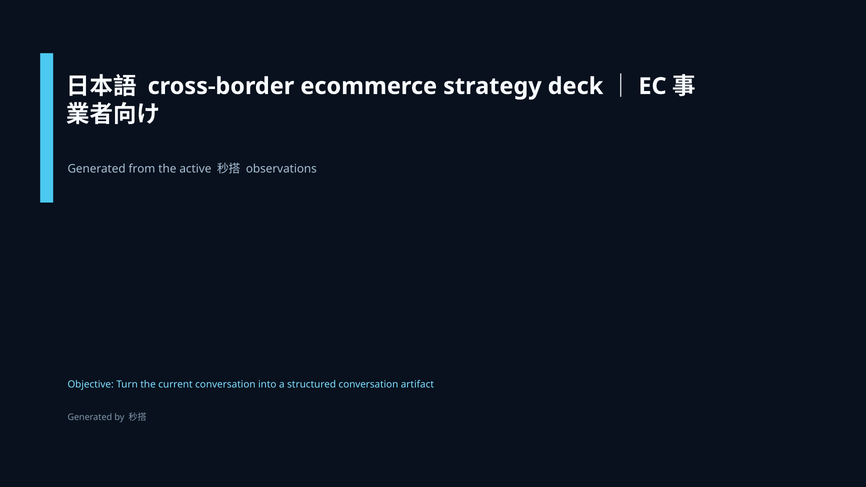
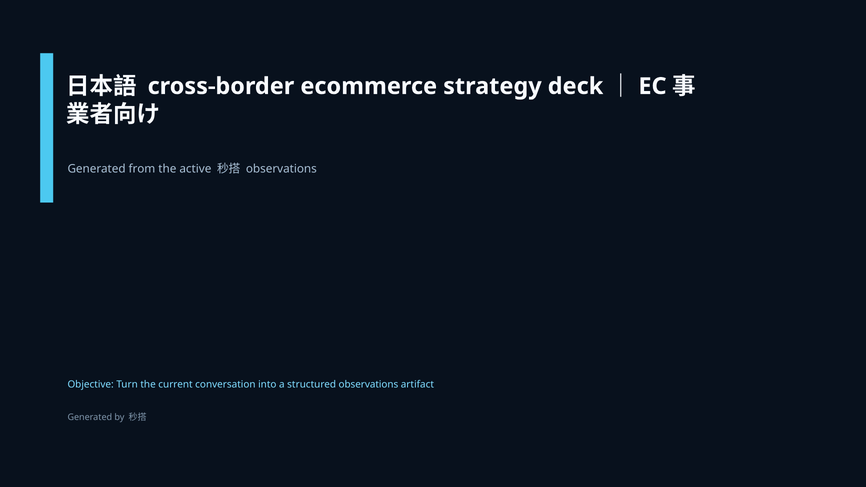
structured conversation: conversation -> observations (368, 385)
